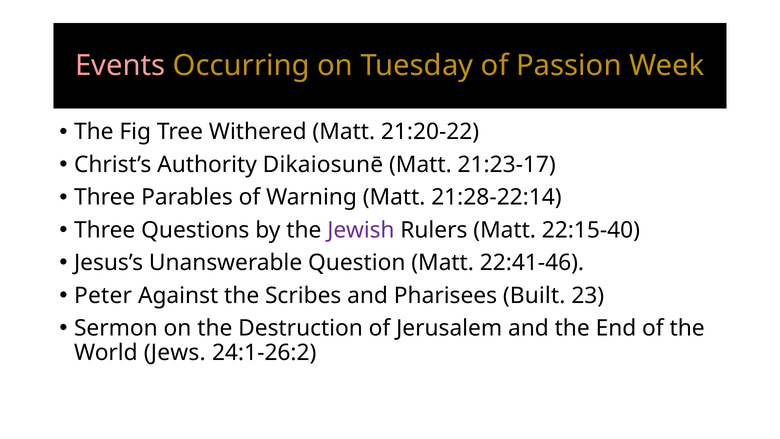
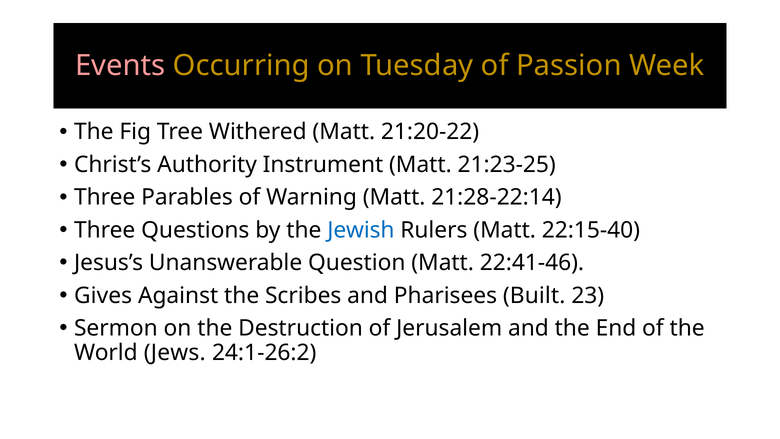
Dikaiosunē: Dikaiosunē -> Instrument (323, 165)
21:23-17: 21:23-17 -> 21:23-25 (507, 165)
Jewish colour: purple -> blue (361, 230)
Peter: Peter -> Gives (103, 295)
